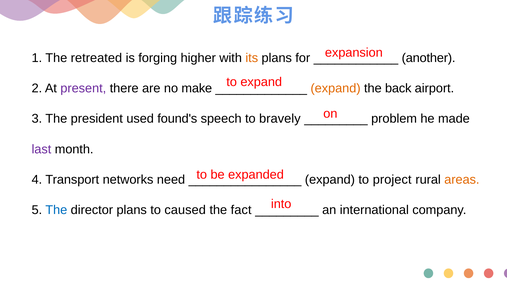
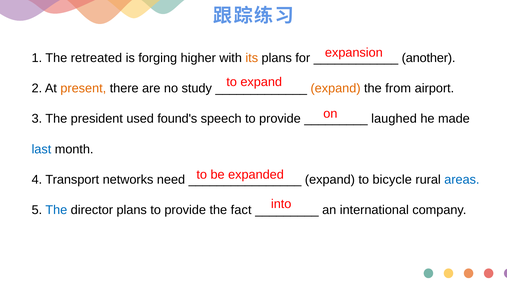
present colour: purple -> orange (83, 88)
make: make -> study (197, 88)
back: back -> from (398, 88)
speech to bravely: bravely -> provide (280, 119)
problem: problem -> laughed (394, 119)
last colour: purple -> blue (41, 149)
project: project -> bicycle (392, 180)
areas colour: orange -> blue (462, 180)
plans to caused: caused -> provide (185, 210)
